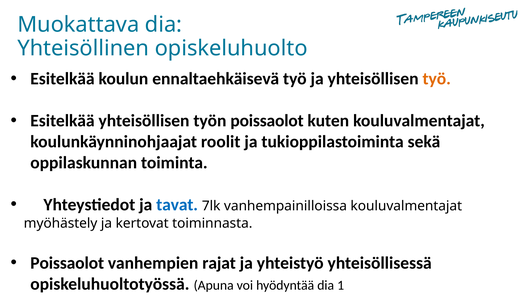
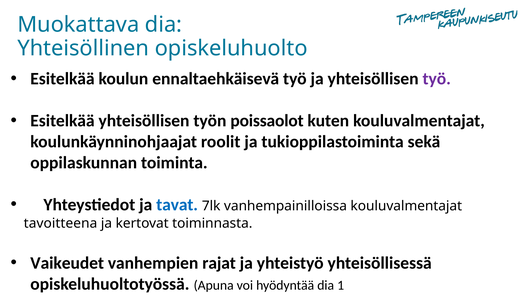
työ colour: orange -> purple (437, 79)
myöhästely: myöhästely -> tavoitteena (61, 223)
Poissaolot: Poissaolot -> Vaikeudet (67, 263)
